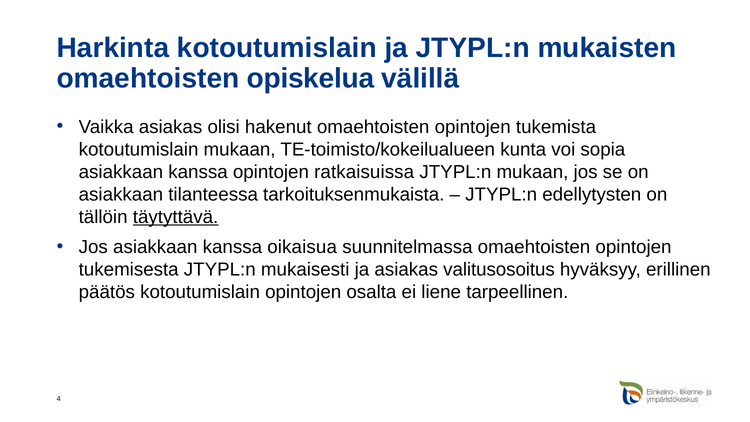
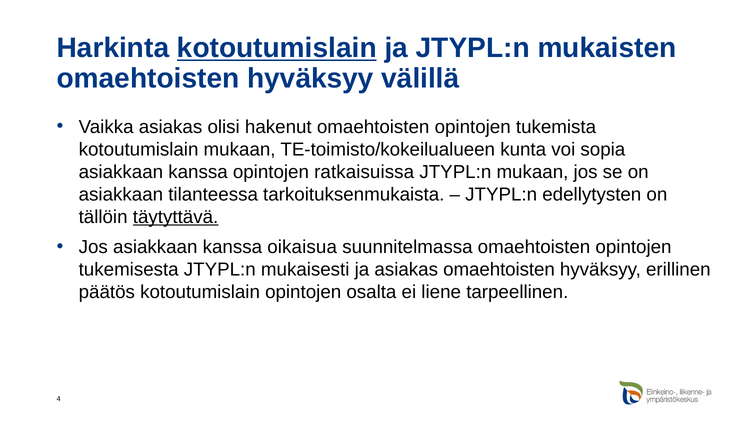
kotoutumislain underline: none -> present (277, 48)
opiskelua: opiskelua -> hyväksyy (310, 78)
asiakas valitusosoitus: valitusosoitus -> omaehtoisten (499, 270)
